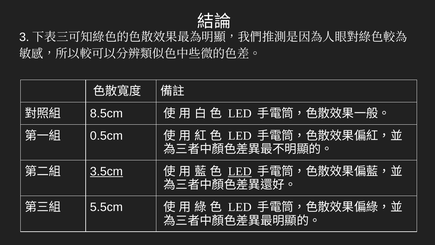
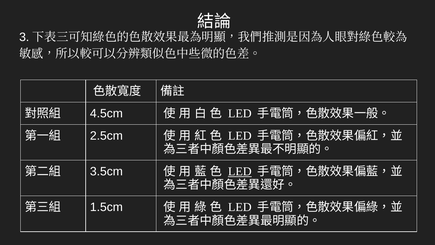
8.5cm: 8.5cm -> 4.5cm (106, 113)
0.5cm: 0.5cm -> 2.5cm (106, 136)
3.5cm underline: present -> none (106, 171)
5.5cm: 5.5cm -> 1.5cm (106, 207)
